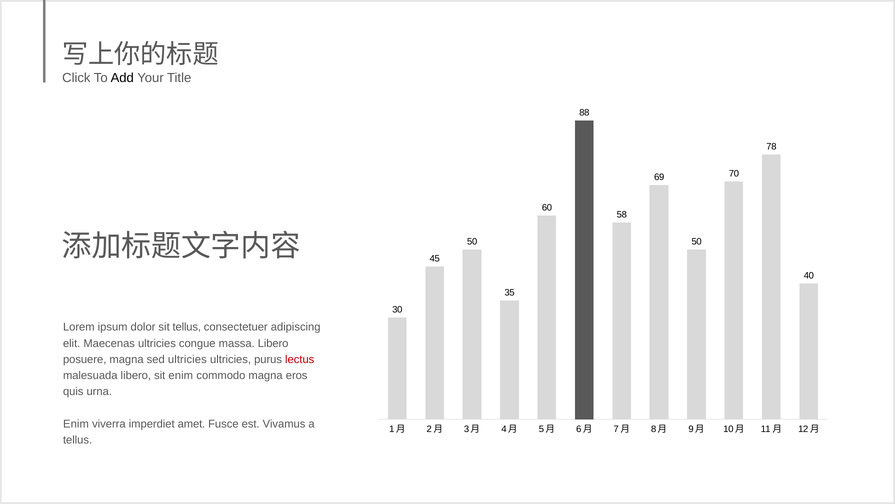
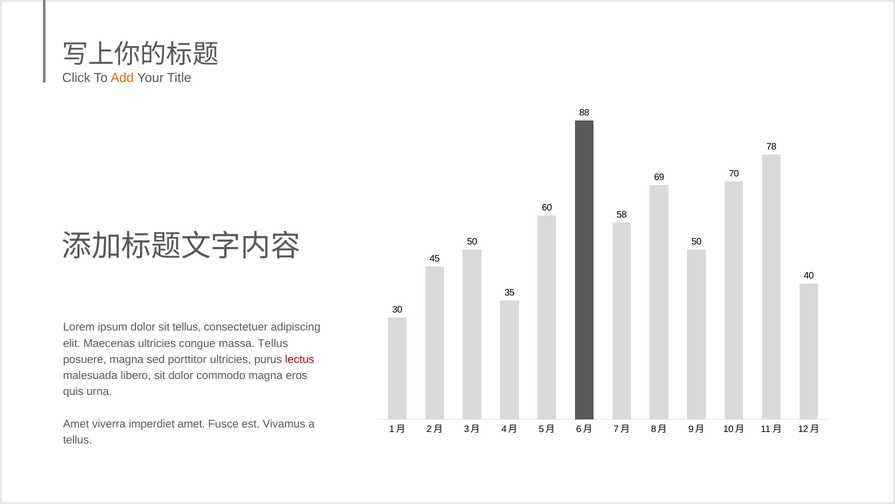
Add colour: black -> orange (122, 78)
massa Libero: Libero -> Tellus (273, 343)
sed ultricies: ultricies -> porttitor (187, 359)
sit enim: enim -> dolor (181, 375)
Enim: Enim -> Amet (76, 423)
